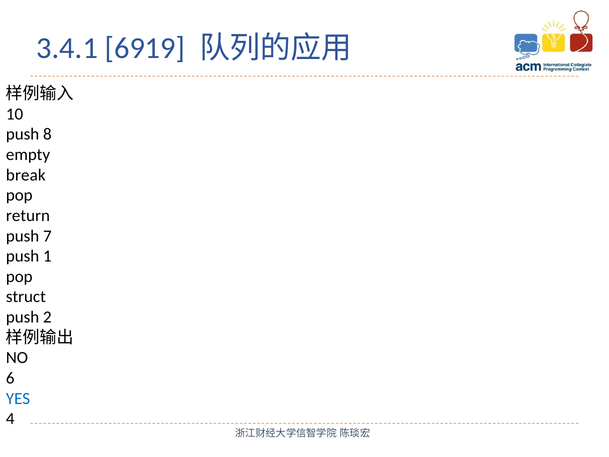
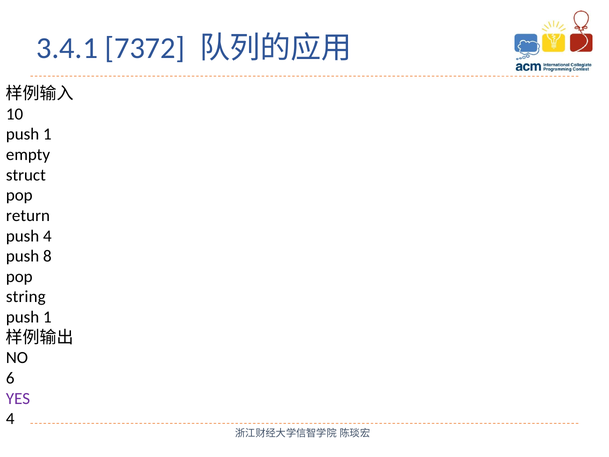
6919: 6919 -> 7372 (145, 48)
8: 8 -> 1 (47, 134)
break: break -> struct (26, 175)
push 7: 7 -> 4 (47, 236)
1: 1 -> 8 (47, 256)
struct: struct -> string (26, 297)
2: 2 -> 1 (47, 317)
YES colour: blue -> purple (18, 398)
